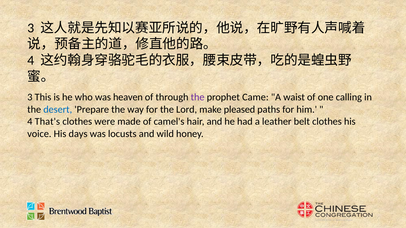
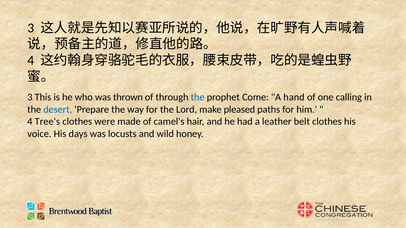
heaven: heaven -> thrown (128, 97)
the colour: purple -> blue (198, 97)
Came: Came -> Come (255, 97)
waist: waist -> hand (294, 97)
That's: That's -> Tree's (47, 122)
